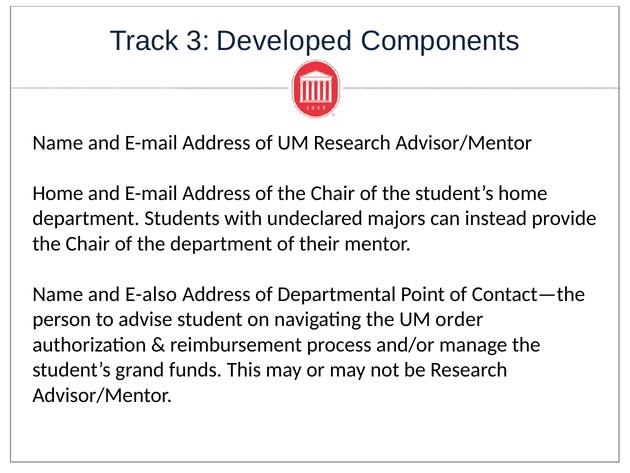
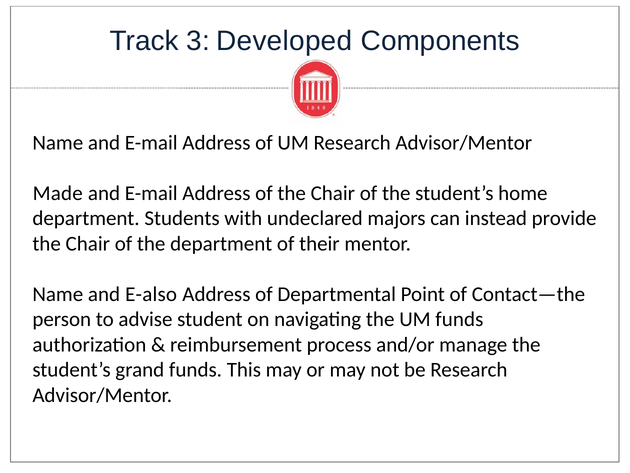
Home: Home -> Made (58, 193)
UM order: order -> funds (459, 319)
